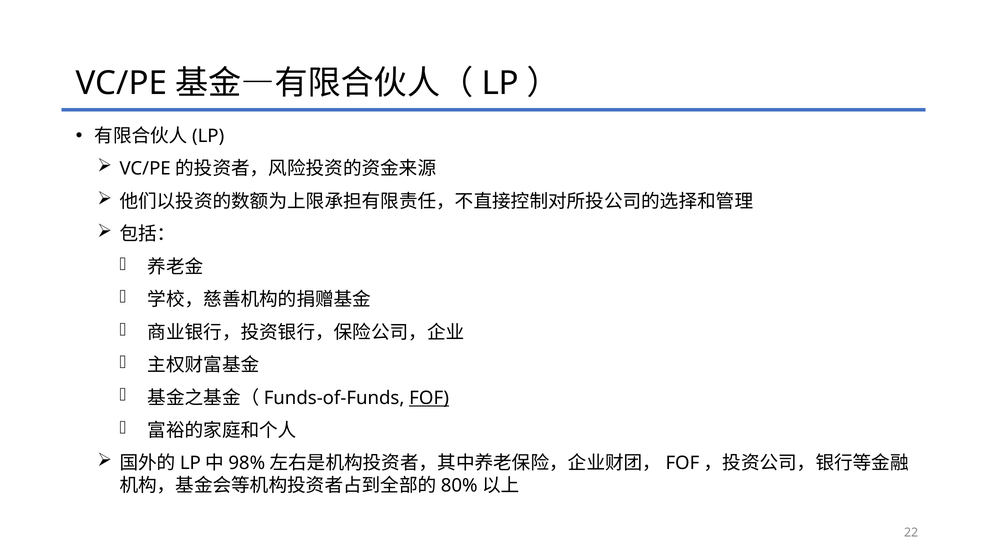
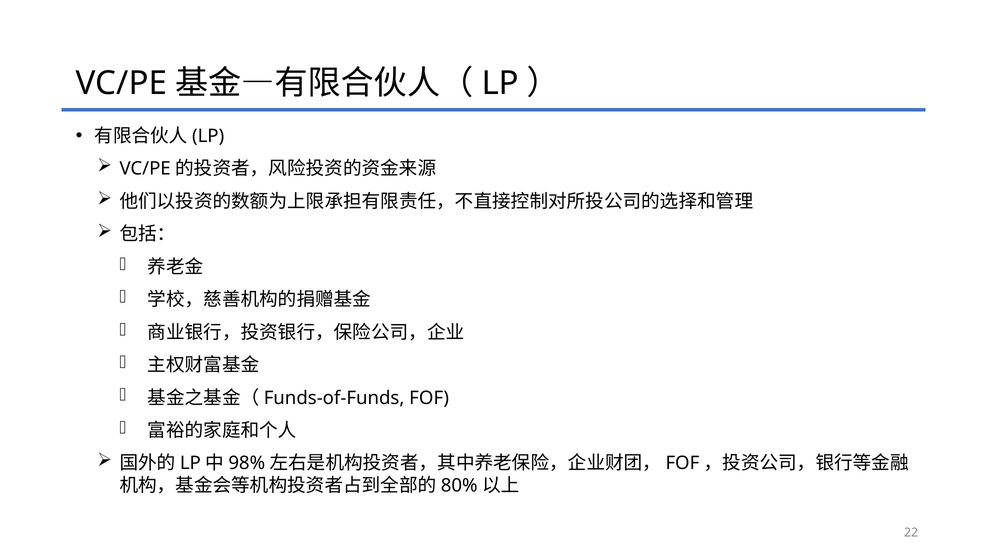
FOF underline: present -> none (429, 398)
